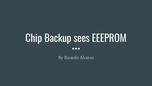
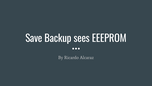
Chip: Chip -> Save (34, 38)
